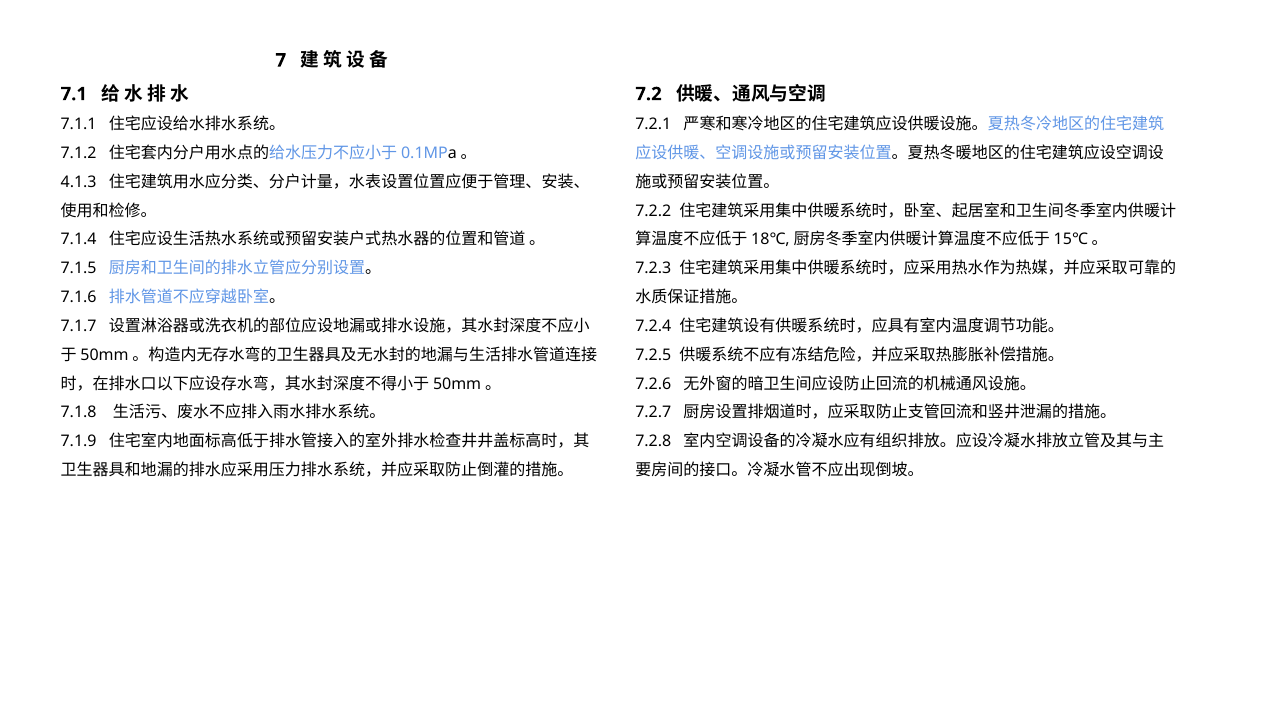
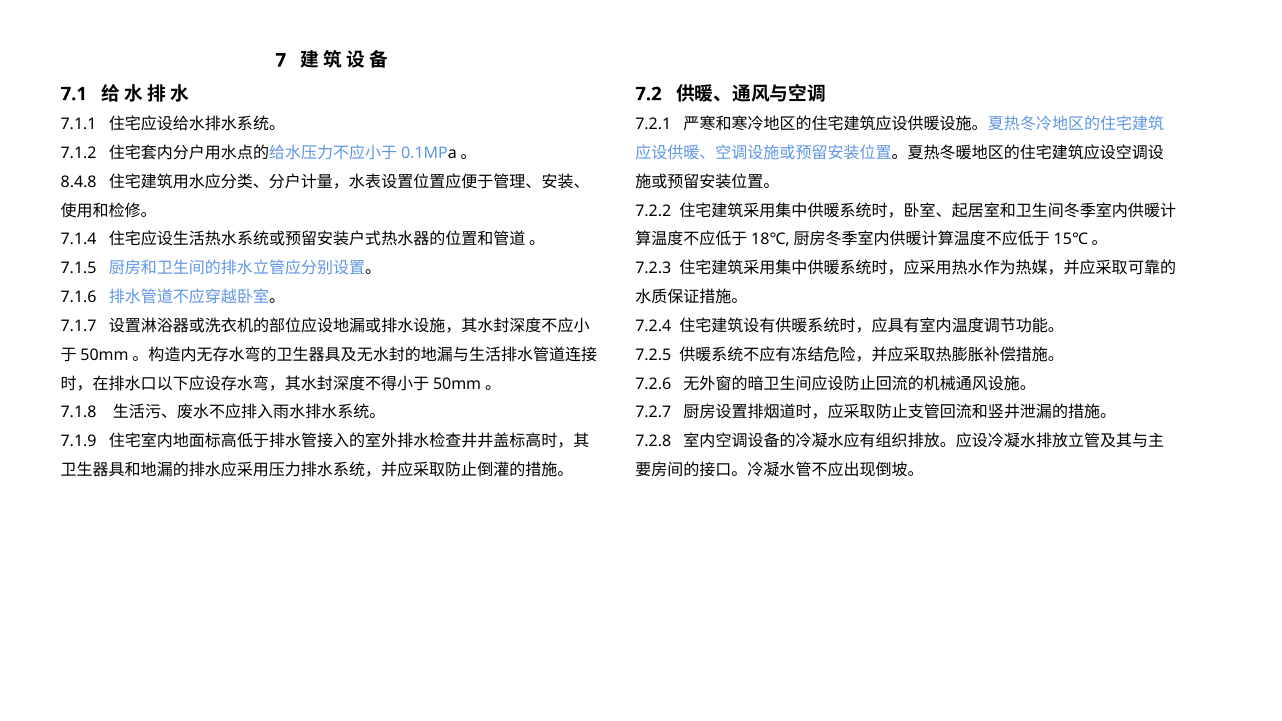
4.1.3: 4.1.3 -> 8.4.8 (79, 182)
